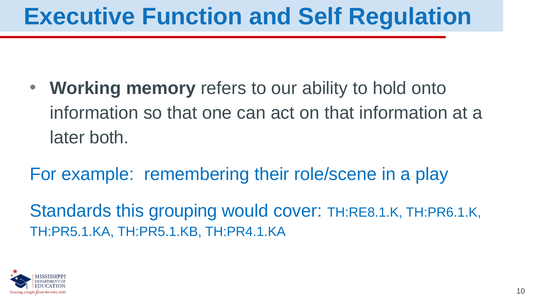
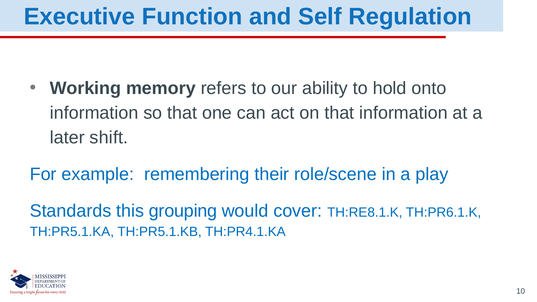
both: both -> shift (109, 138)
